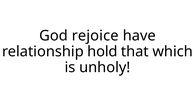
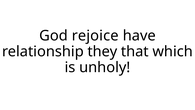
hold: hold -> they (102, 51)
